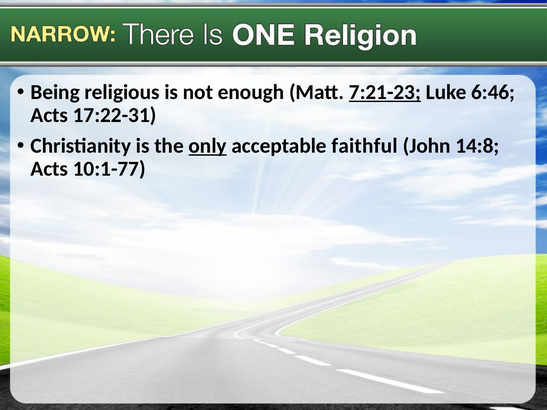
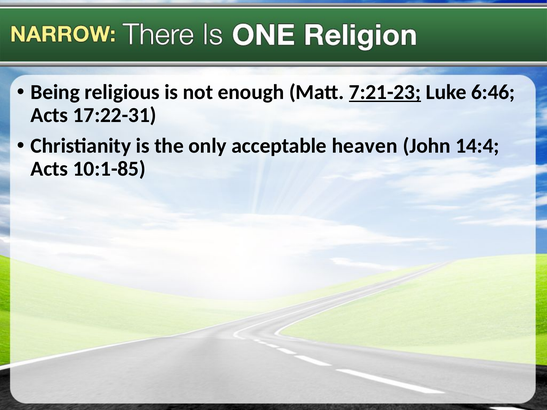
only underline: present -> none (208, 146)
faithful: faithful -> heaven (365, 146)
14:8: 14:8 -> 14:4 (477, 146)
10:1-77: 10:1-77 -> 10:1-85 (109, 169)
